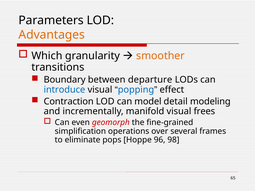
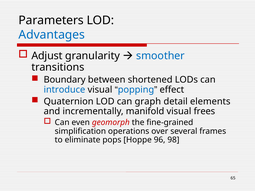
Advantages colour: orange -> blue (52, 35)
Which: Which -> Adjust (47, 56)
smoother colour: orange -> blue (160, 56)
departure: departure -> shortened (150, 80)
Contraction: Contraction -> Quaternion (69, 102)
model: model -> graph (148, 102)
modeling: modeling -> elements (210, 102)
